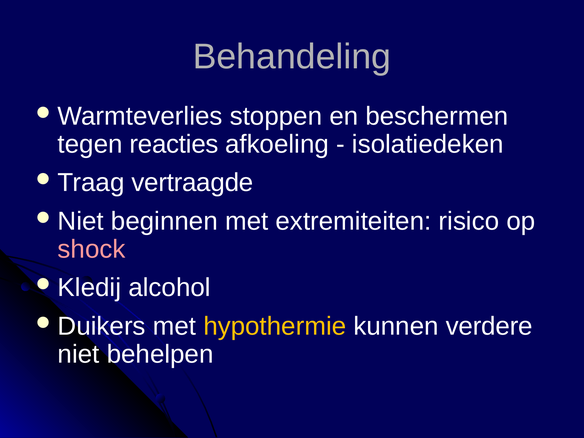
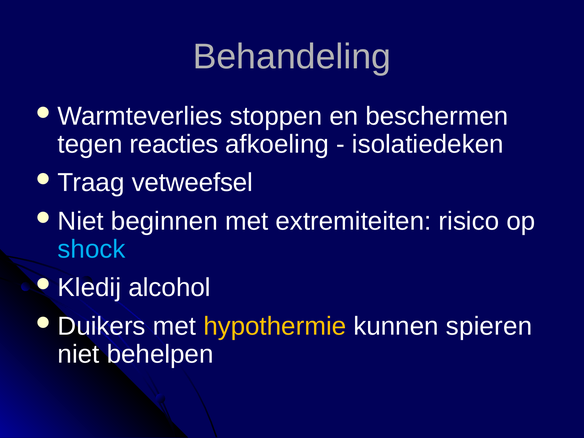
vertraagde: vertraagde -> vetweefsel (192, 183)
shock colour: pink -> light blue (92, 249)
verdere: verdere -> spieren (489, 326)
